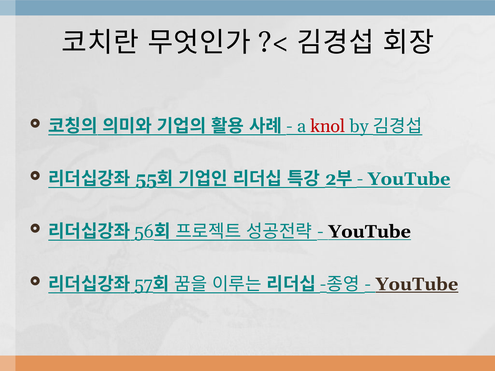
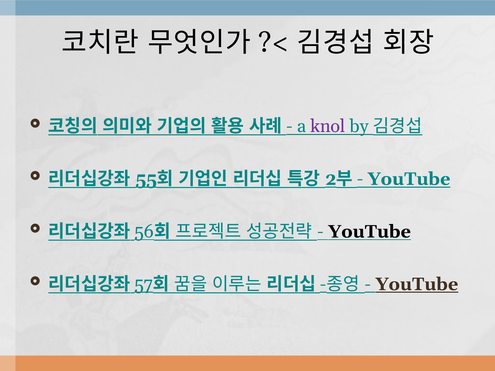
knol colour: red -> purple (328, 126)
